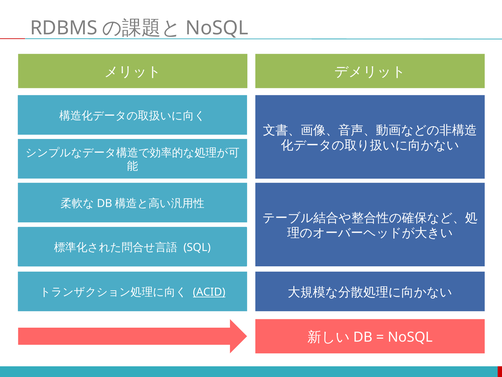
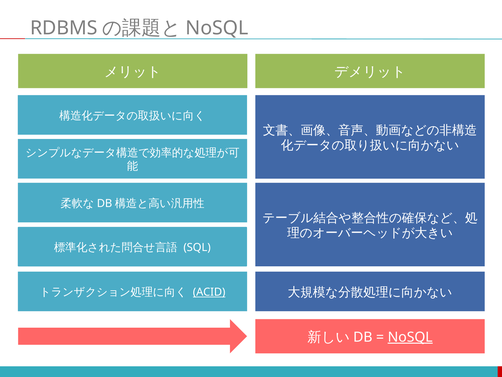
NoSQL underline: none -> present (410, 337)
